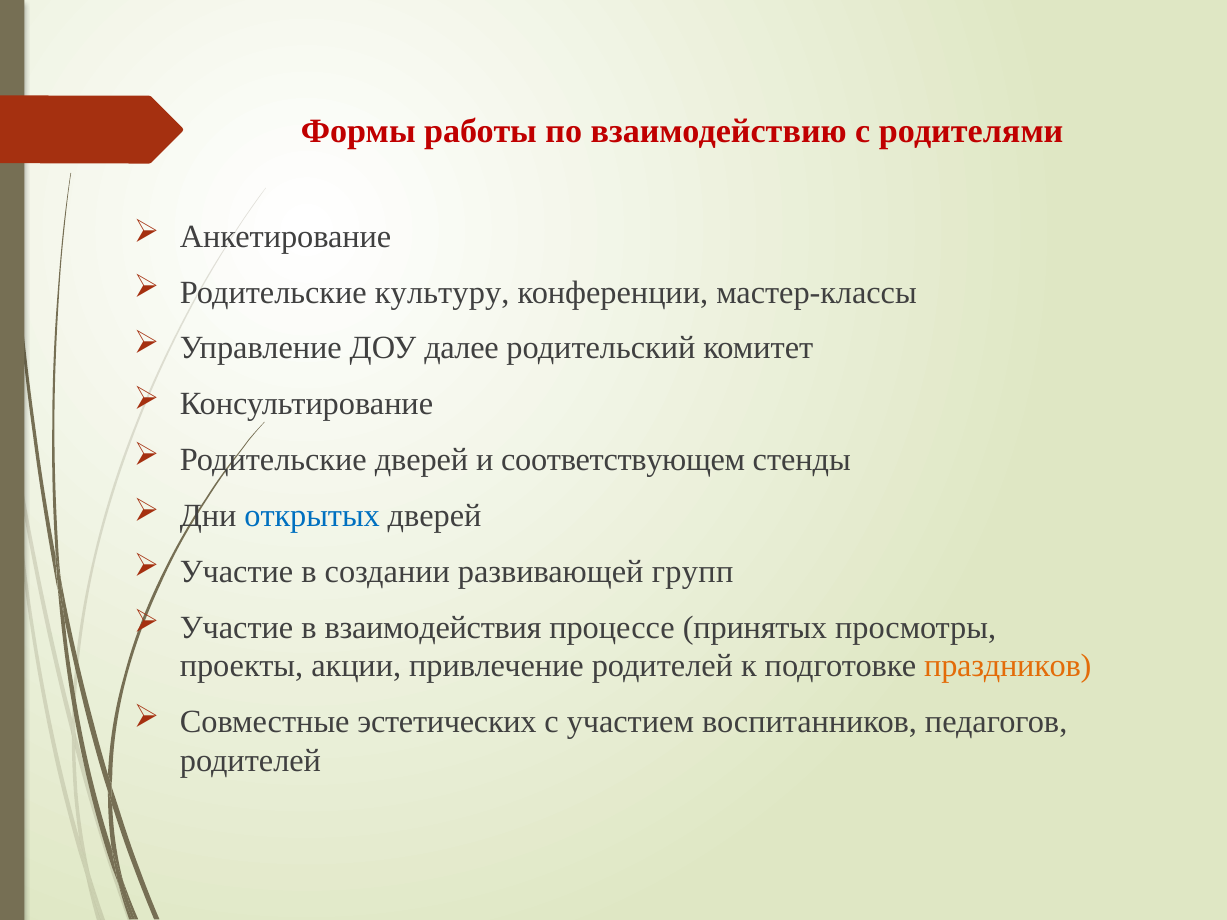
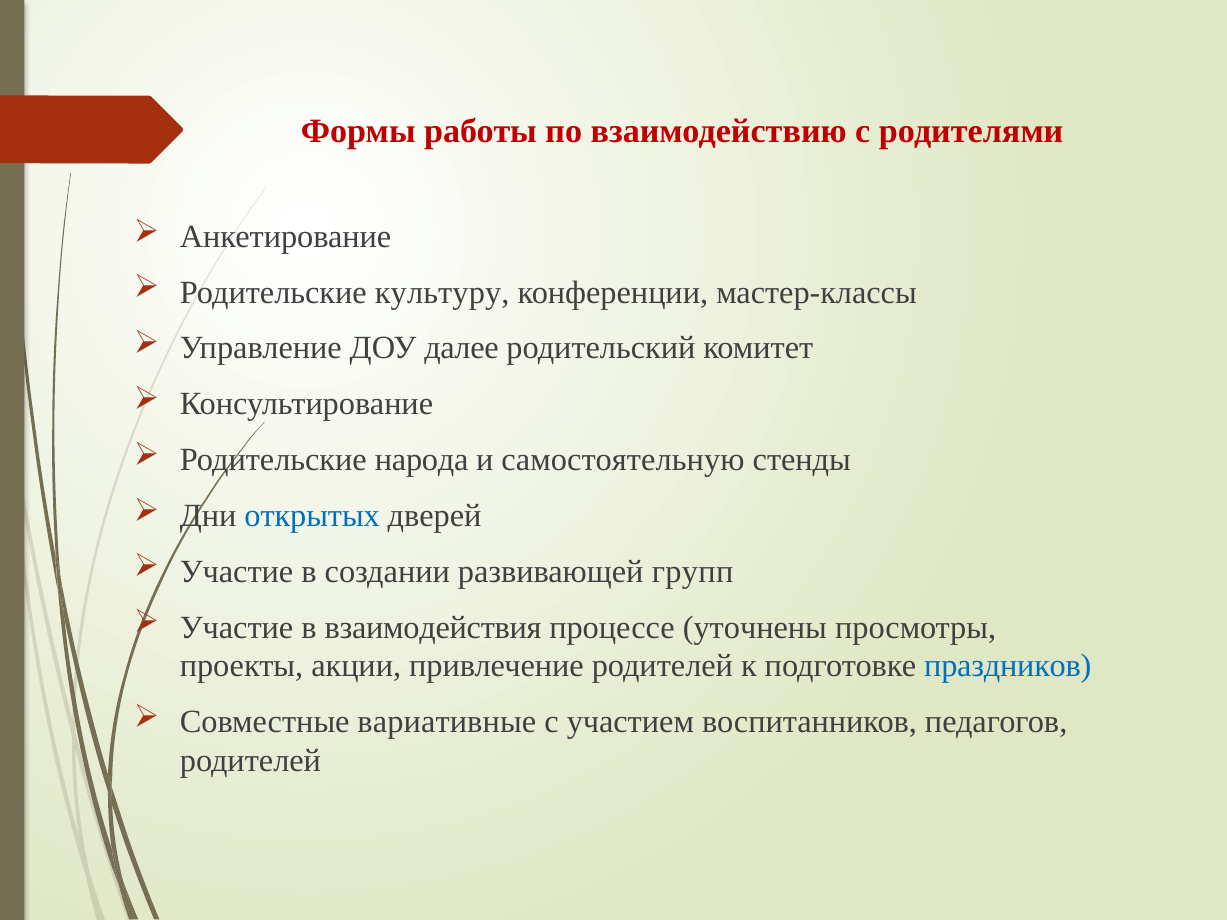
Родительские дверей: дверей -> народа (422, 460)
соответствующем: соответствующем -> самостоятельную (623, 460)
принятых: принятых -> уточнены (755, 628)
праздников colour: orange -> blue (1008, 666)
эстетических: эстетических -> вариативные (447, 722)
